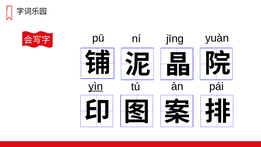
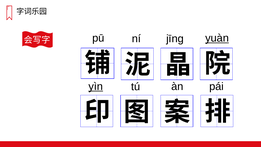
yuàn underline: none -> present (217, 38)
